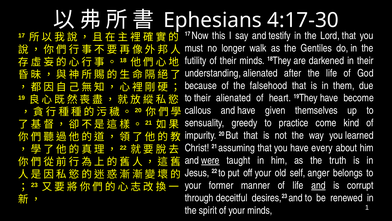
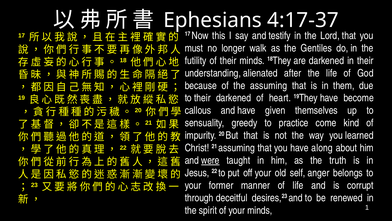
4:17-30: 4:17-30 -> 4:17-37 (303, 20)
the falsehood: falsehood -> assuming (269, 85)
their alienated: alienated -> darkened (234, 98)
every: every -> along (322, 148)
and underline: present -> none (318, 185)
